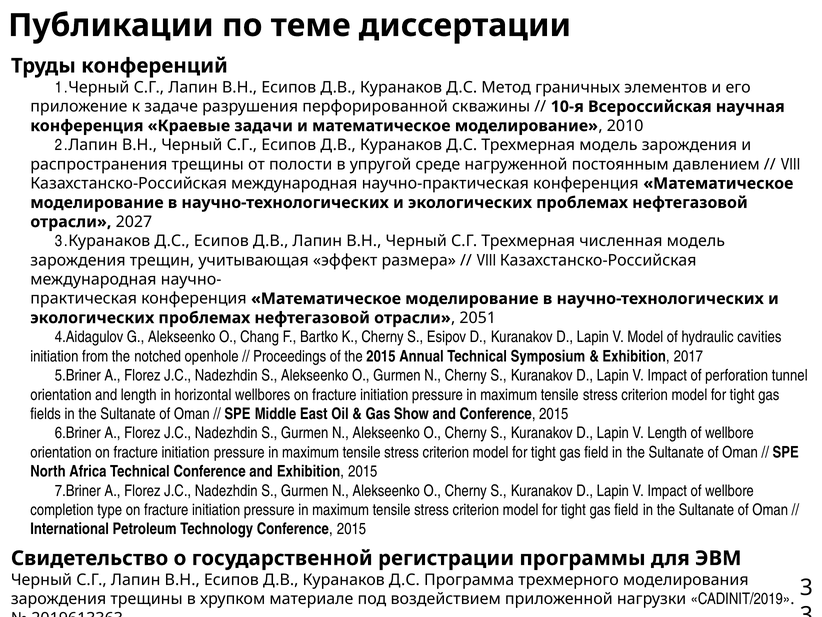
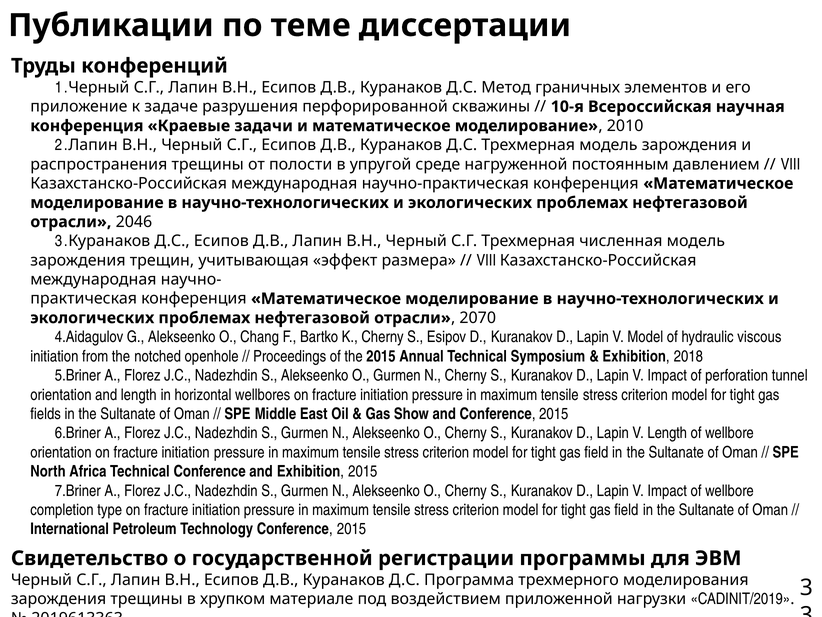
2027: 2027 -> 2046 (134, 222)
2051: 2051 -> 2070 (478, 318)
cavities: cavities -> viscous (759, 337)
2017: 2017 -> 2018 (688, 356)
